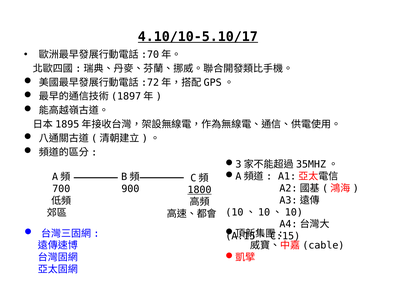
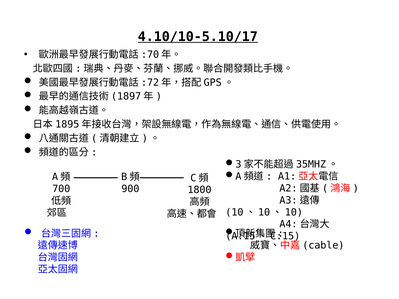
1800 underline: present -> none (200, 190)
